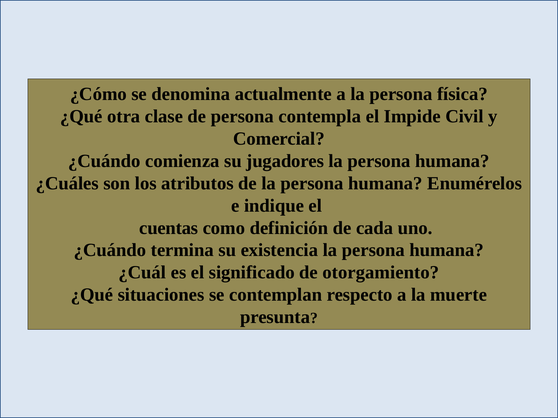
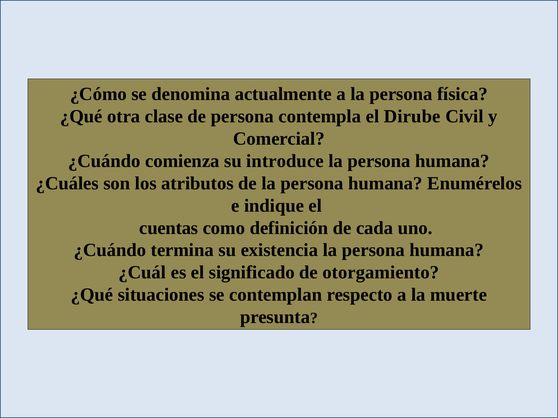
Impide: Impide -> Dirube (412, 117)
jugadores: jugadores -> introduce (285, 161)
